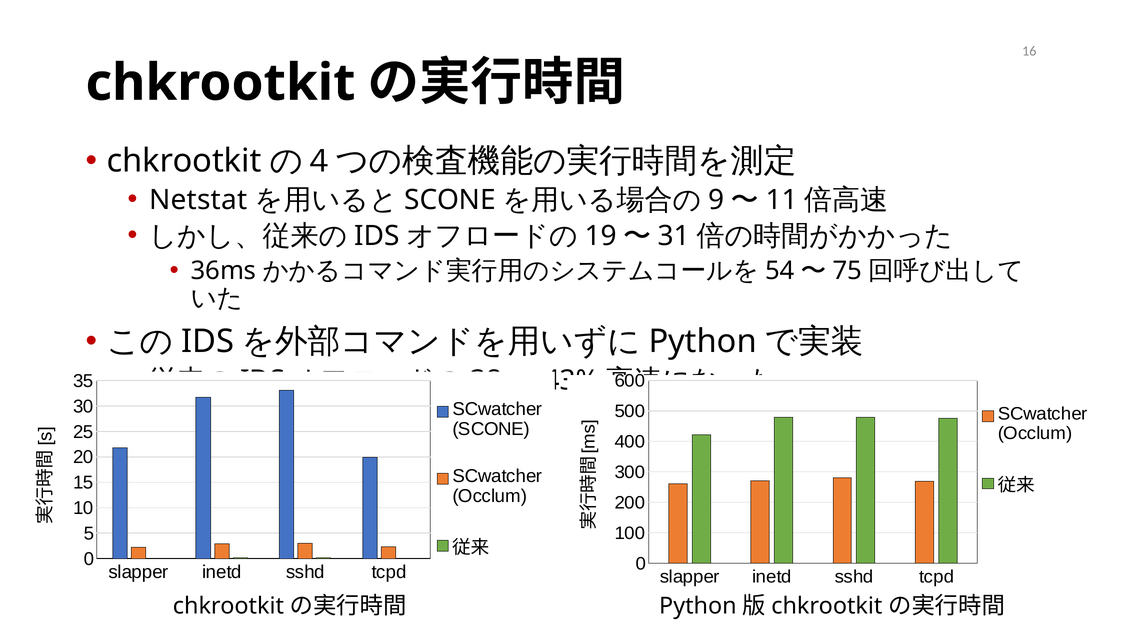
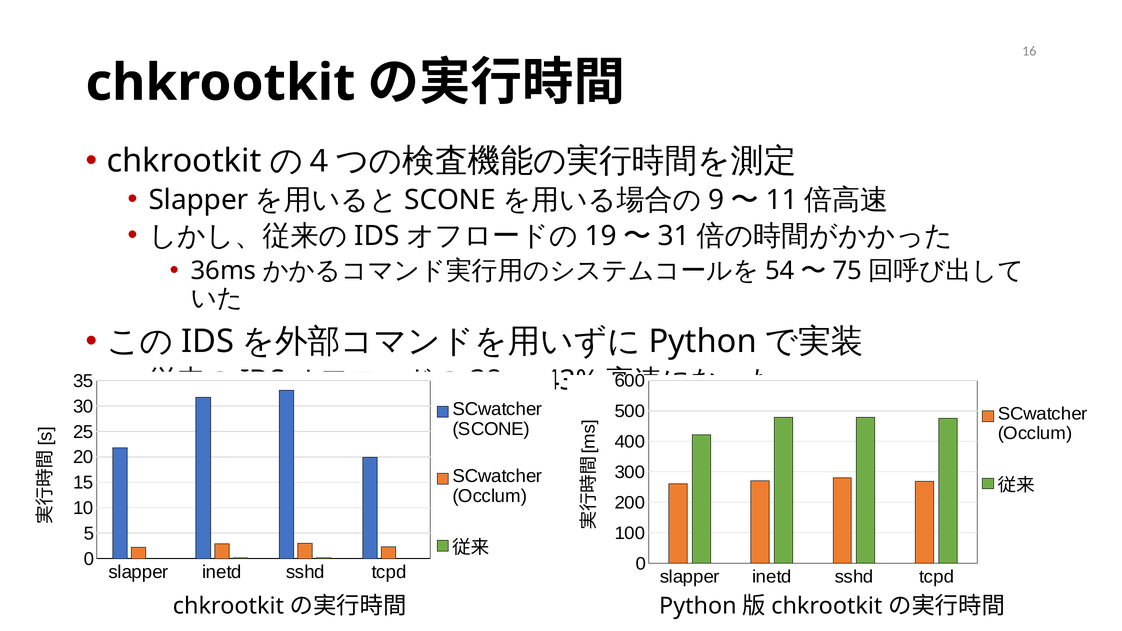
Netstat: Netstat -> Slapper (198, 200)
